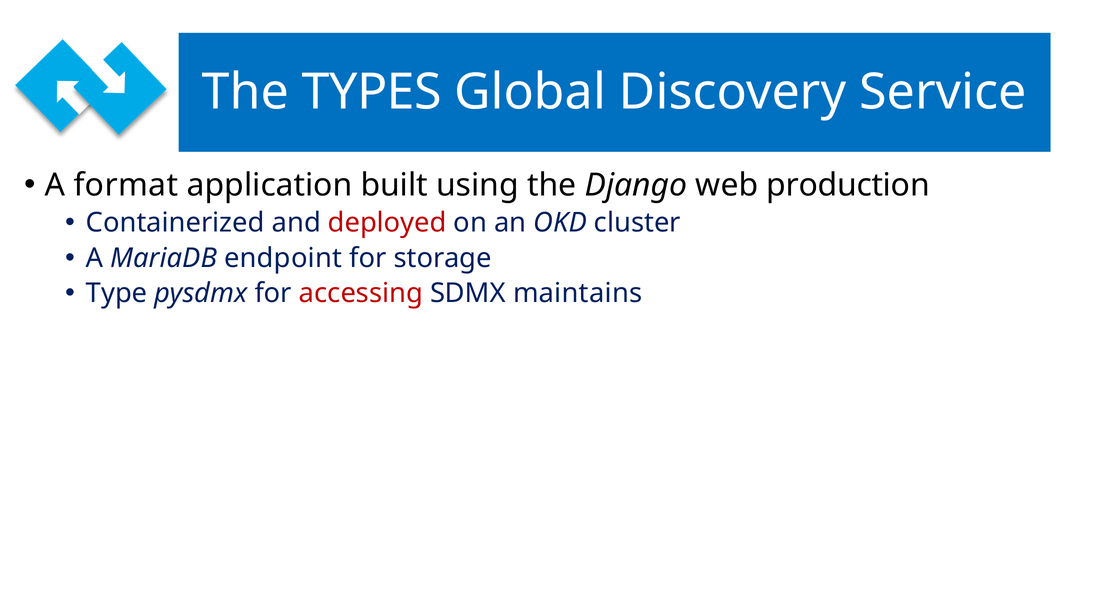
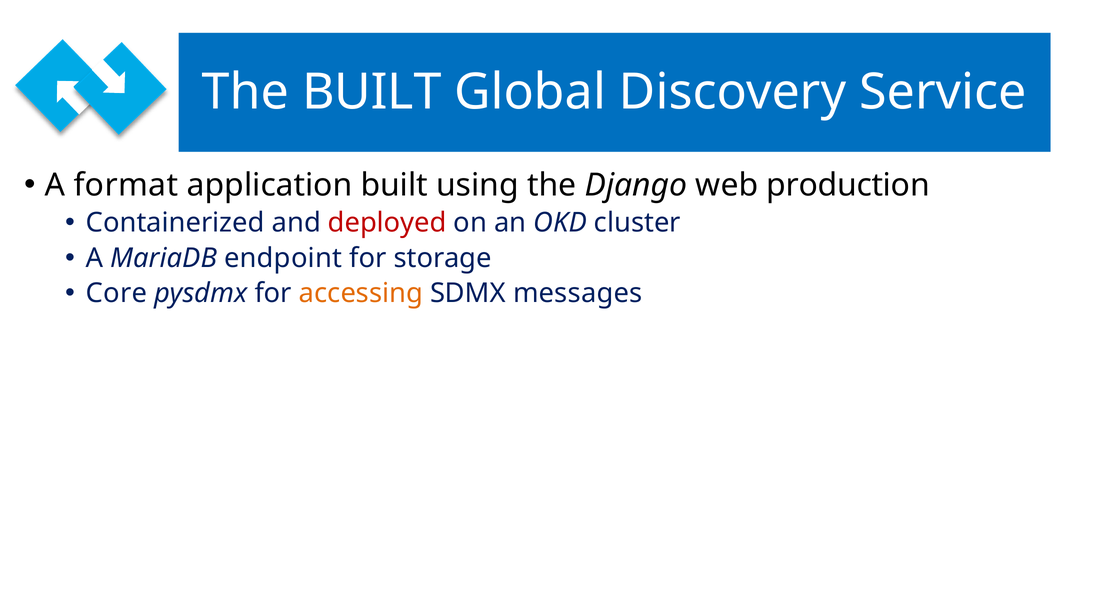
The TYPES: TYPES -> BUILT (372, 92)
Type: Type -> Core (116, 293)
accessing colour: red -> orange (361, 293)
maintains: maintains -> messages (578, 293)
